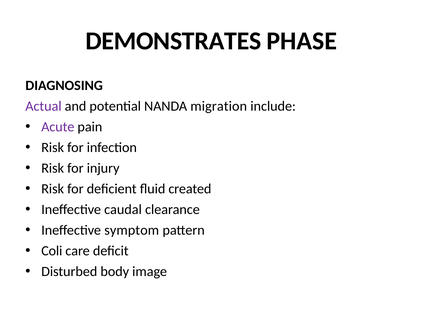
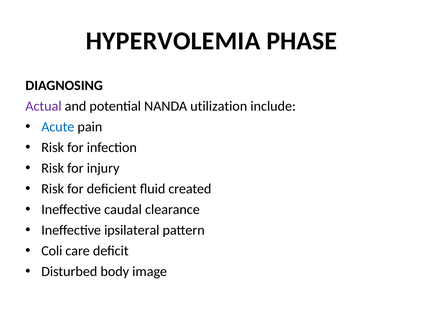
DEMONSTRATES: DEMONSTRATES -> HYPERVOLEMIA (173, 41)
migration: migration -> utilization (219, 106)
Acute colour: purple -> blue (58, 127)
symptom: symptom -> ipsilateral (132, 230)
